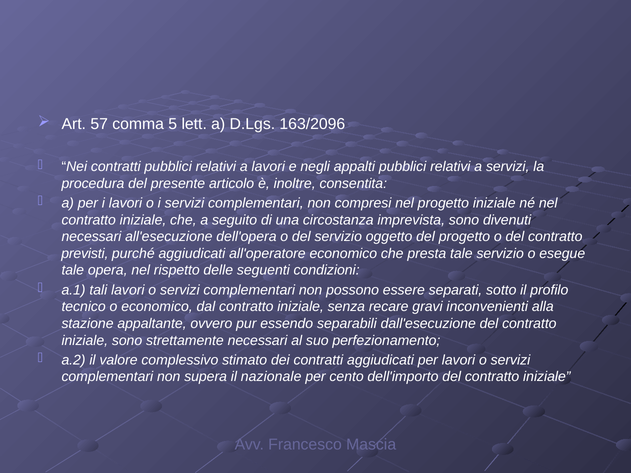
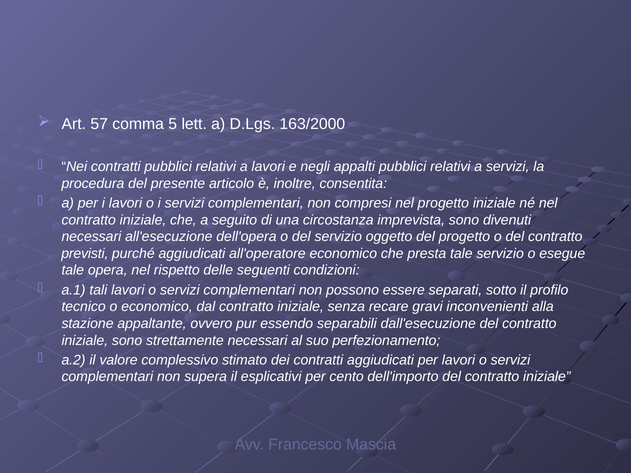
163/2096: 163/2096 -> 163/2000 (312, 124)
nazionale: nazionale -> esplicativi (271, 377)
